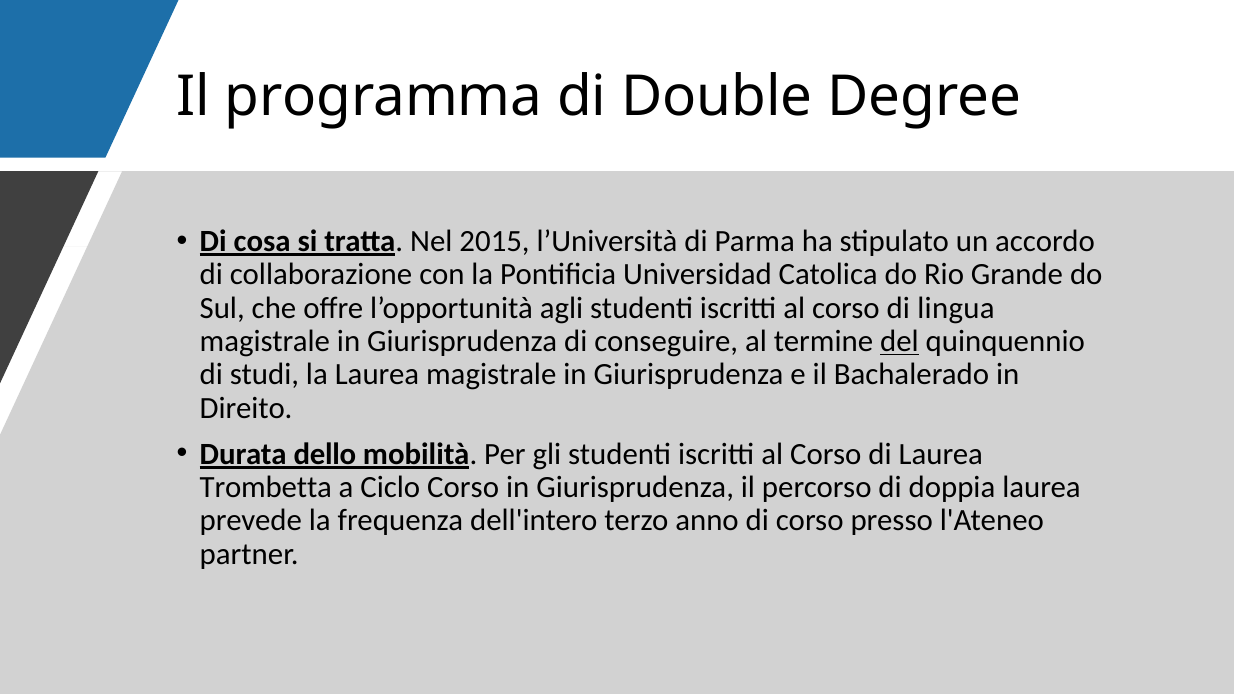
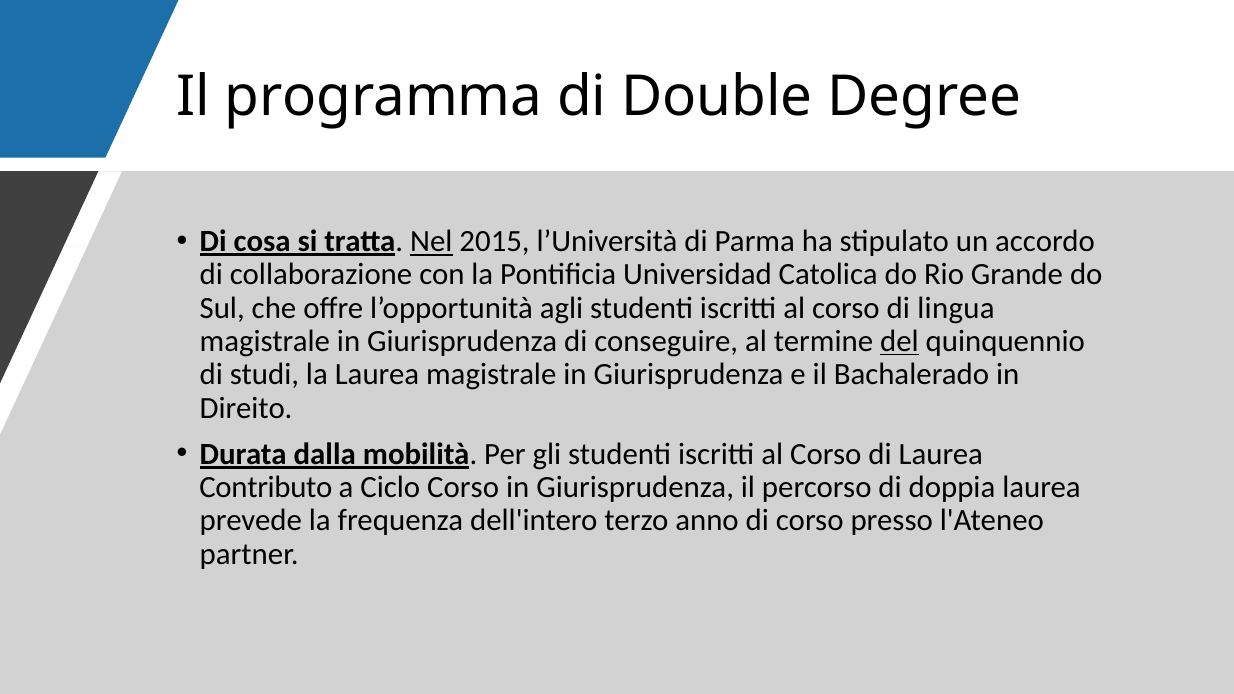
Nel underline: none -> present (431, 241)
dello: dello -> dalla (325, 454)
Trombetta: Trombetta -> Contributo (266, 487)
